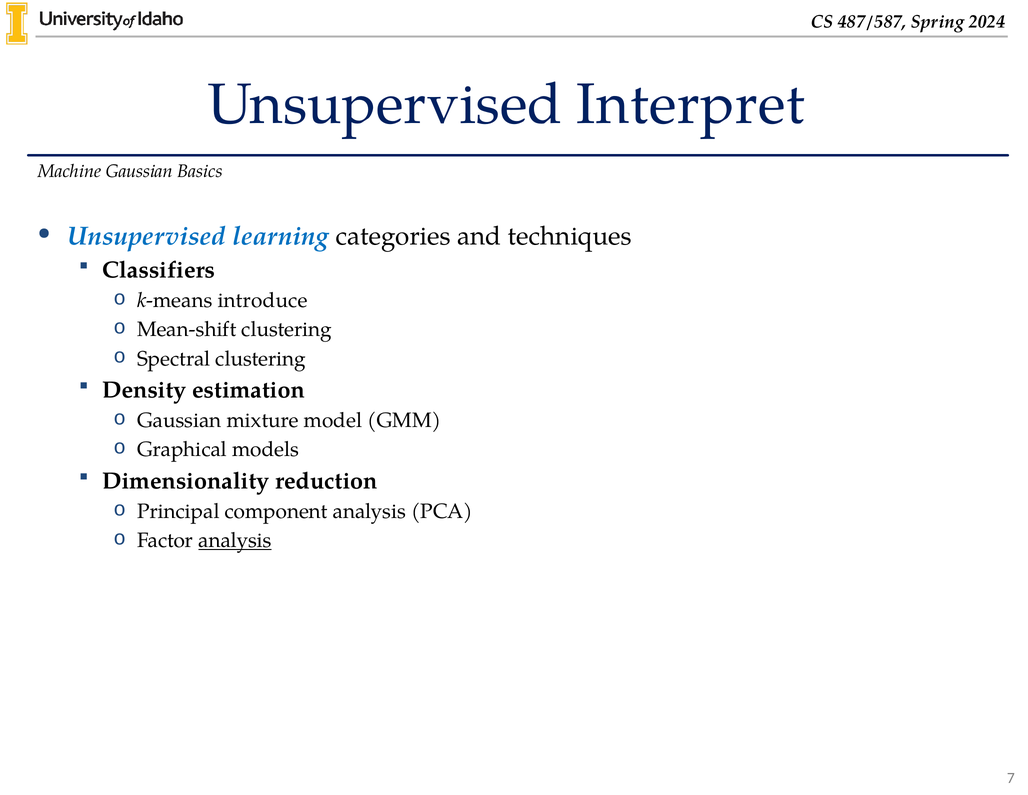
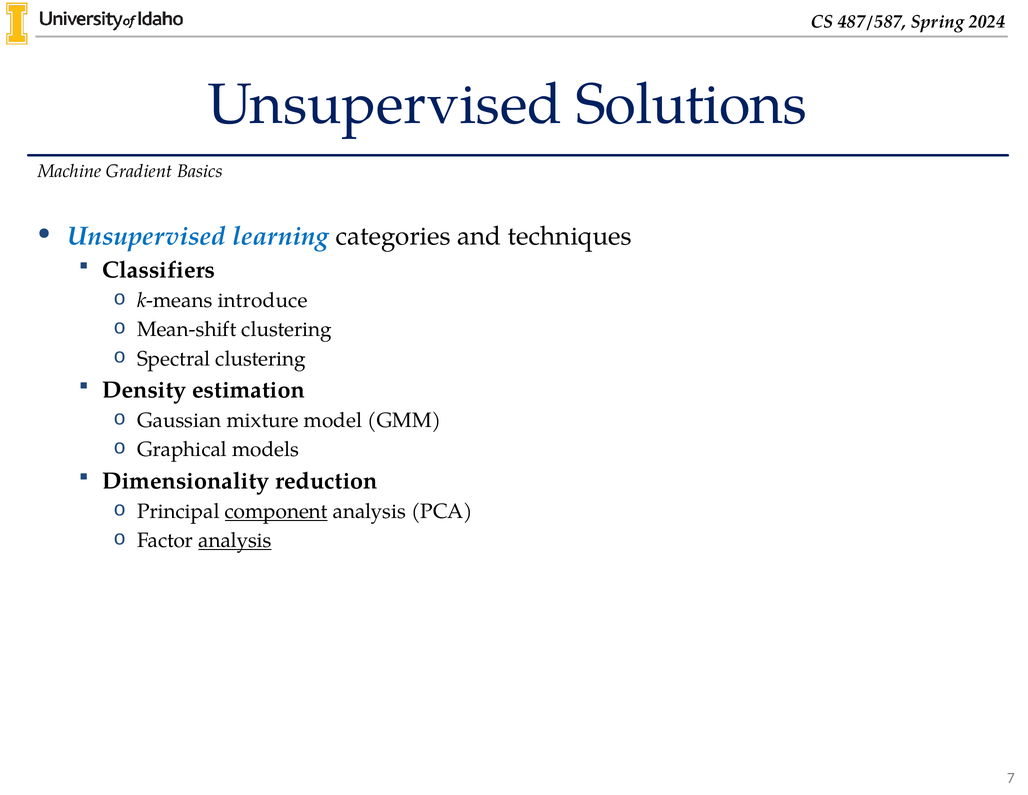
Interpret: Interpret -> Solutions (691, 105)
Machine Gaussian: Gaussian -> Gradient (139, 171)
component underline: none -> present (276, 511)
